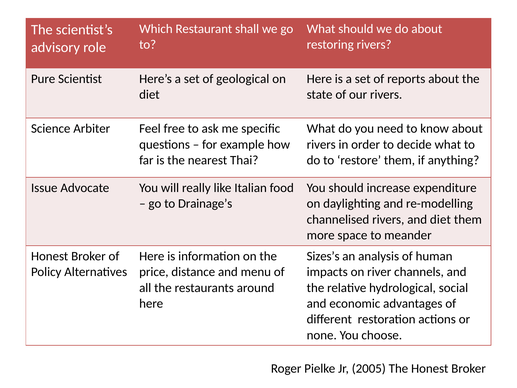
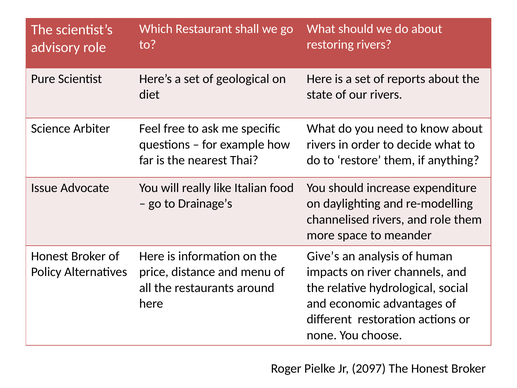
and diet: diet -> role (440, 219)
Sizes’s: Sizes’s -> Give’s (323, 256)
2005: 2005 -> 2097 (369, 368)
